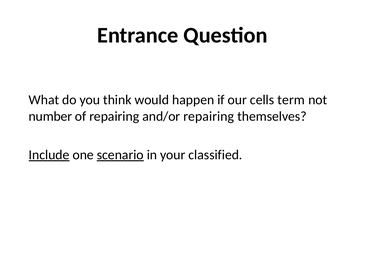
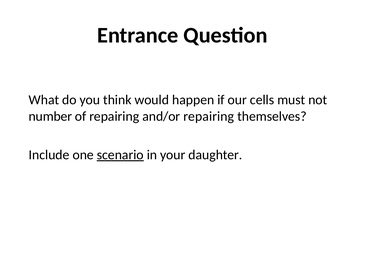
term: term -> must (291, 100)
Include underline: present -> none (49, 155)
classified: classified -> daughter (215, 155)
